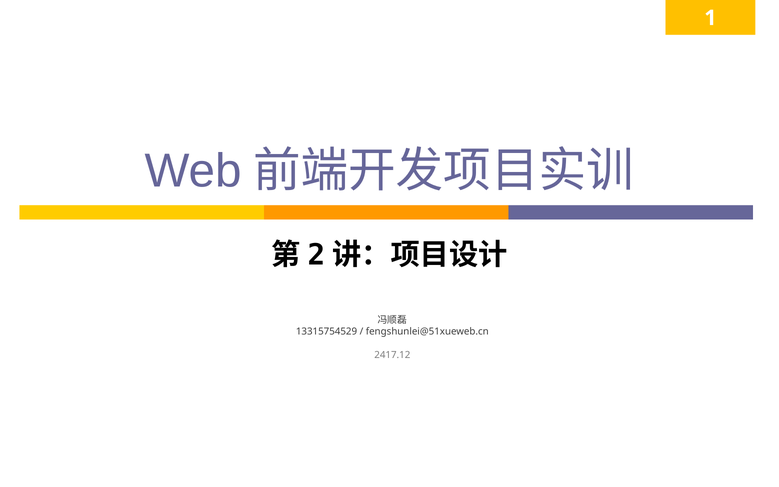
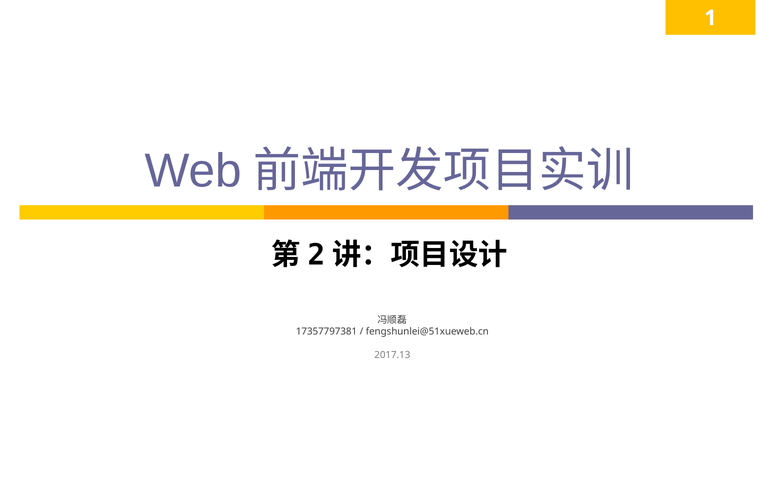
13315754529: 13315754529 -> 17357797381 (327, 332)
2417.12: 2417.12 -> 2017.13 (392, 355)
